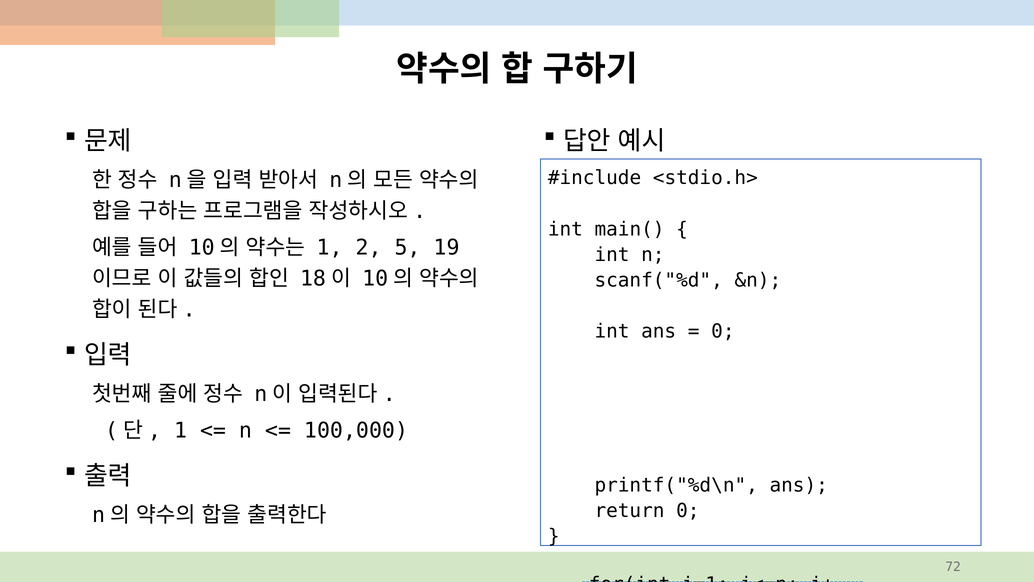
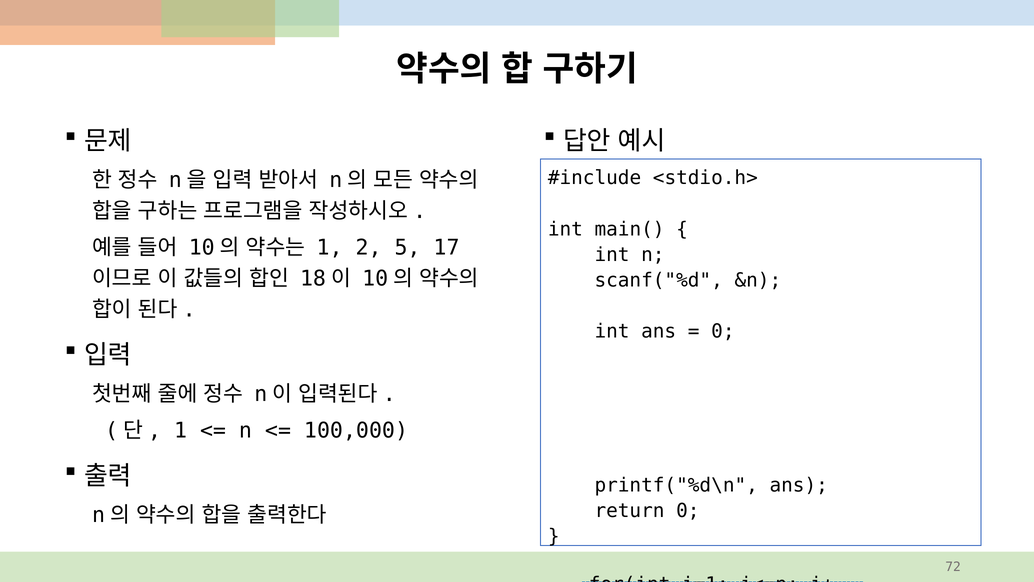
19: 19 -> 17 (446, 247)
